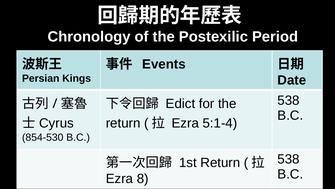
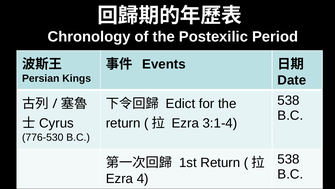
5:1-4: 5:1-4 -> 3:1-4 (220, 123)
854-530: 854-530 -> 776-530 (43, 137)
8: 8 -> 4 (143, 178)
